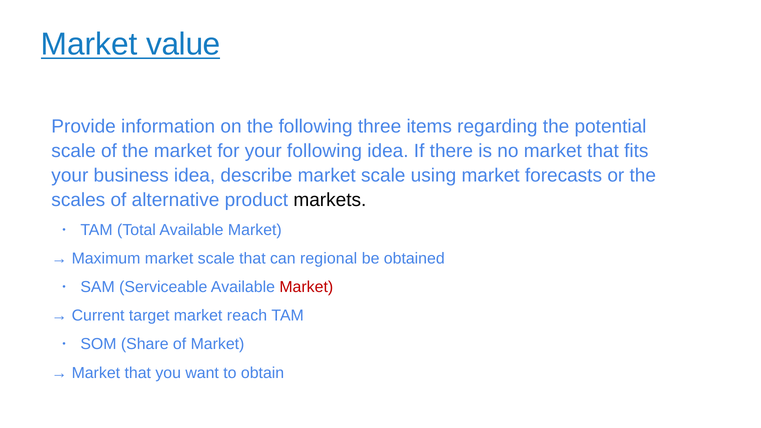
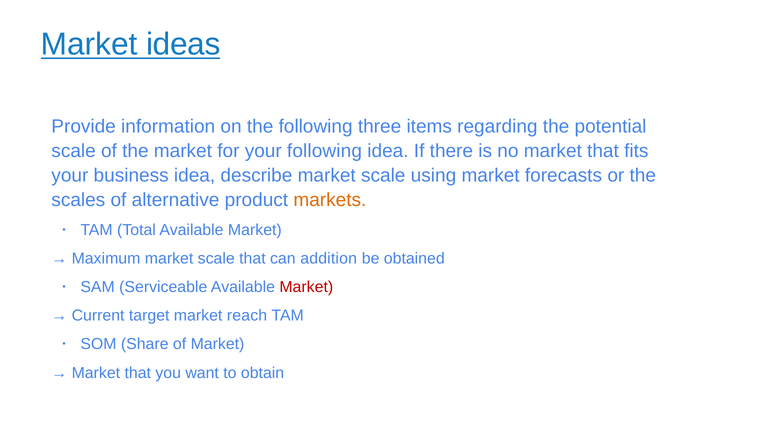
value: value -> ideas (183, 44)
markets colour: black -> orange (330, 200)
regional: regional -> addition (329, 259)
